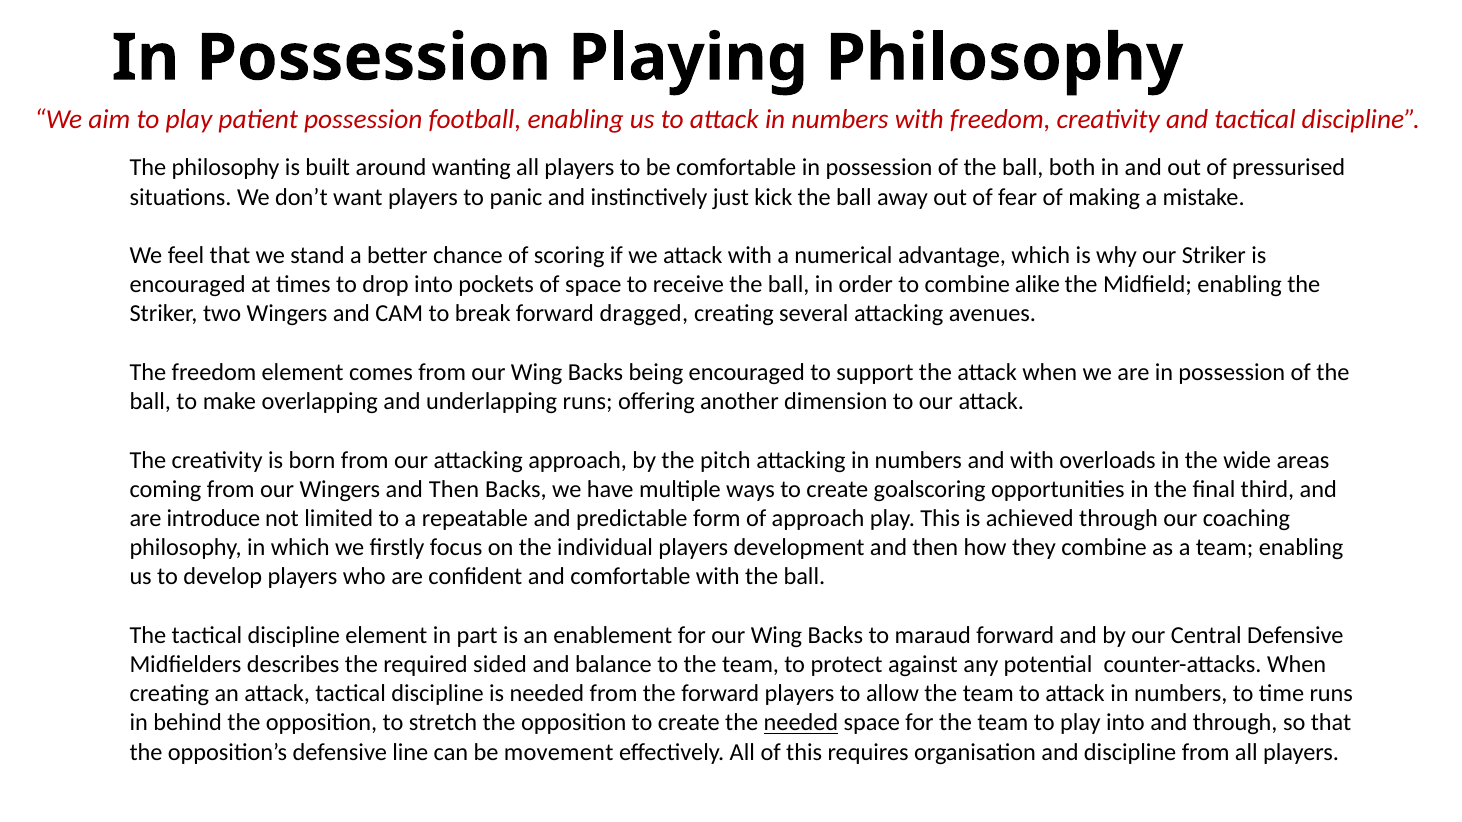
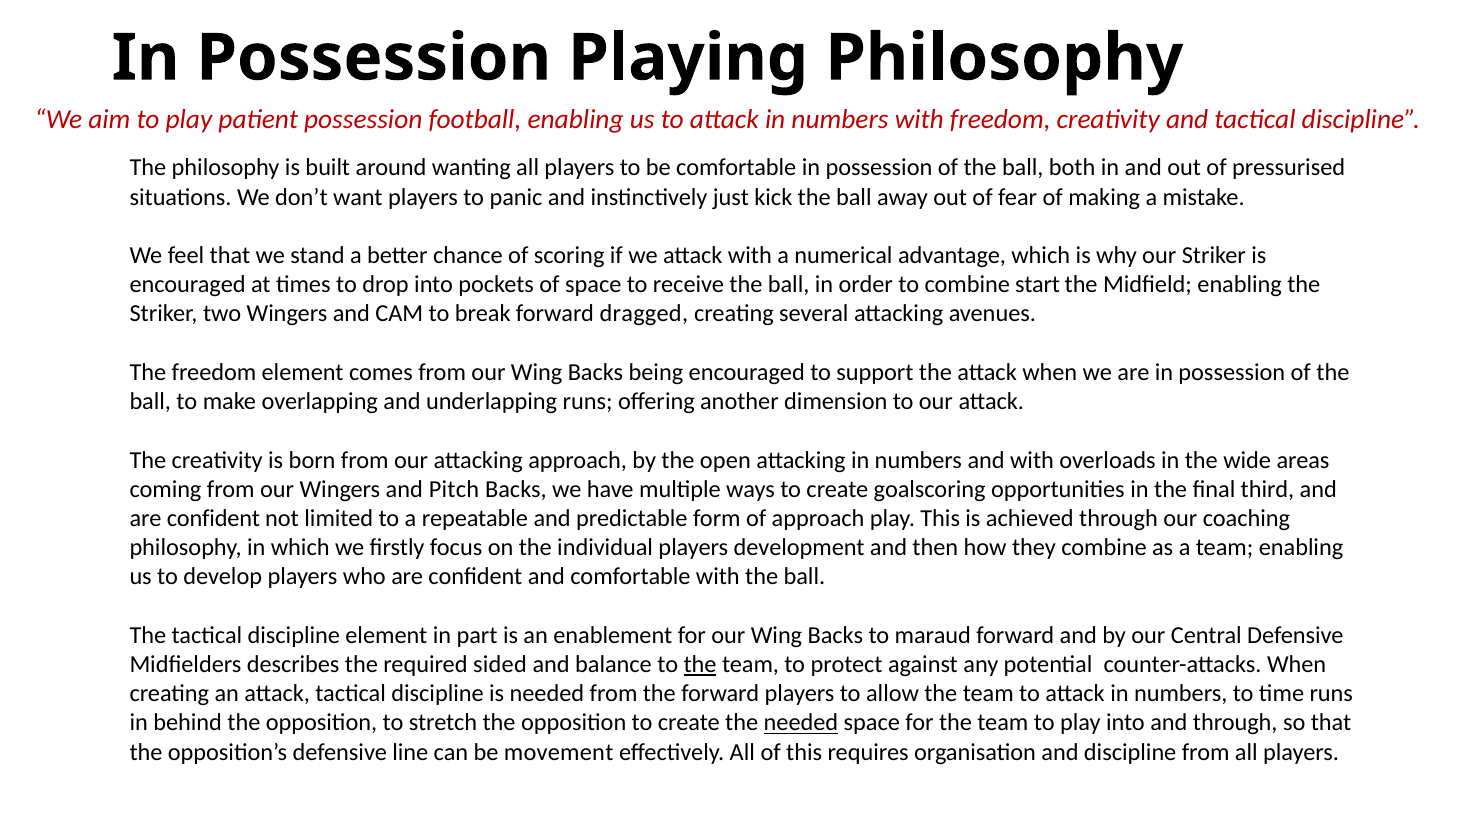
alike: alike -> start (1037, 285)
pitch: pitch -> open (725, 460)
Wingers and Then: Then -> Pitch (454, 489)
introduce: introduce -> confident (213, 519)
the underline: none -> present (700, 665)
